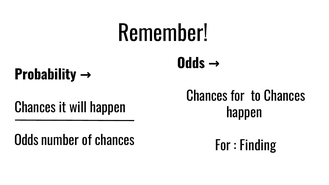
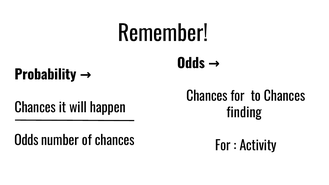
happen: happen -> finding (244, 113)
Finding: Finding -> Activity (258, 146)
